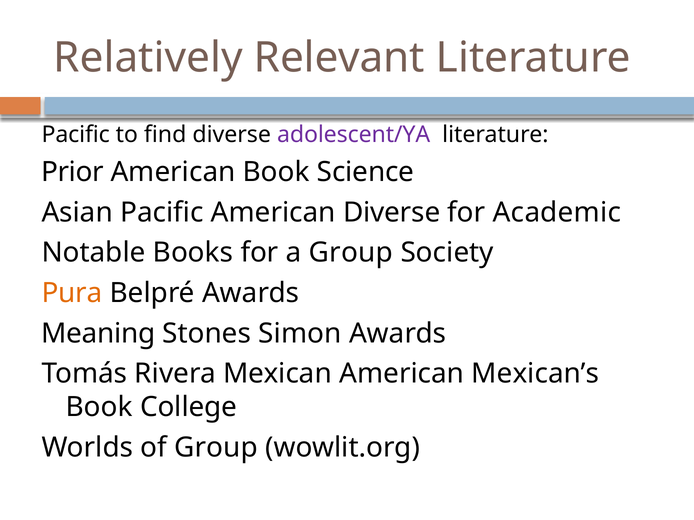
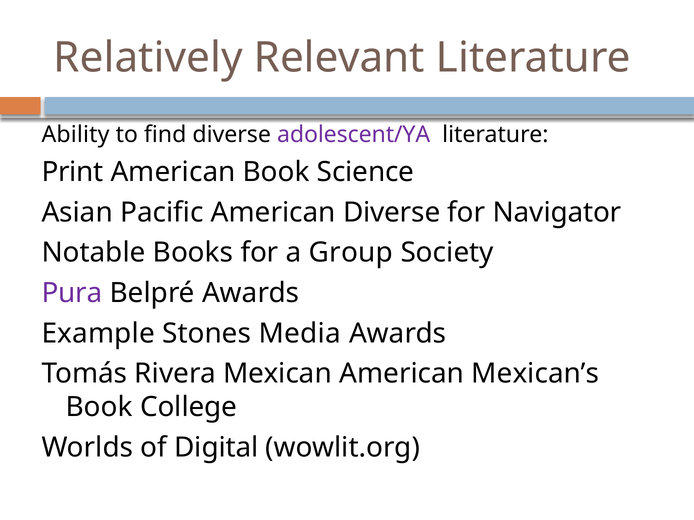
Pacific: Pacific -> Ability (76, 135)
Prior: Prior -> Print (73, 172)
Academic: Academic -> Navigator (557, 213)
Pura colour: orange -> purple (72, 293)
Meaning: Meaning -> Example (98, 334)
Simon: Simon -> Media (300, 334)
of Group: Group -> Digital (216, 448)
